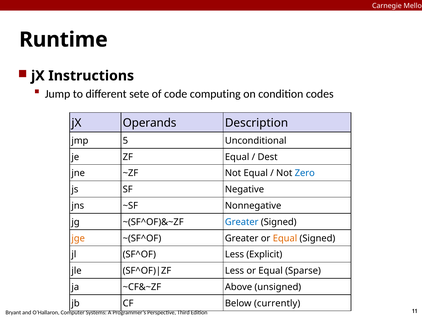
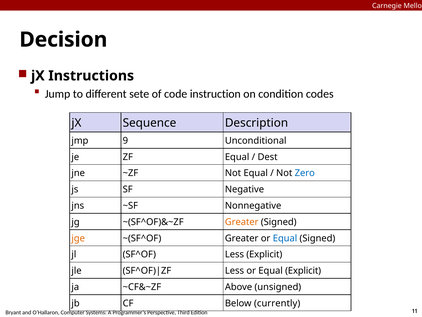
Runtime: Runtime -> Decision (63, 40)
computing: computing -> instruction (215, 94)
Operands: Operands -> Sequence (150, 123)
5: 5 -> 9 (125, 140)
Greater colour: blue -> orange (242, 222)
Equal colour: orange -> blue (285, 238)
Equal Sparse: Sparse -> Explicit (303, 270)
